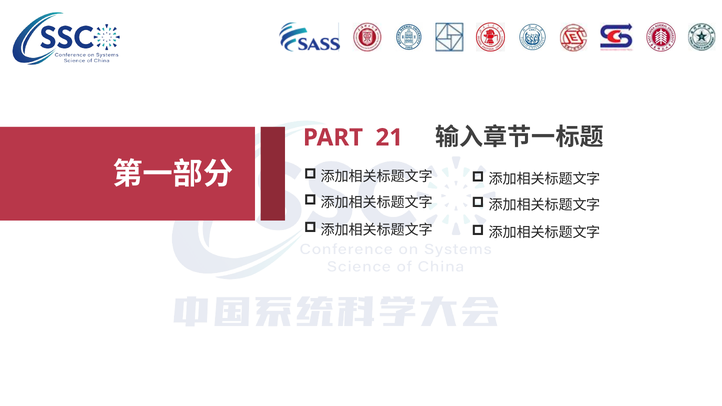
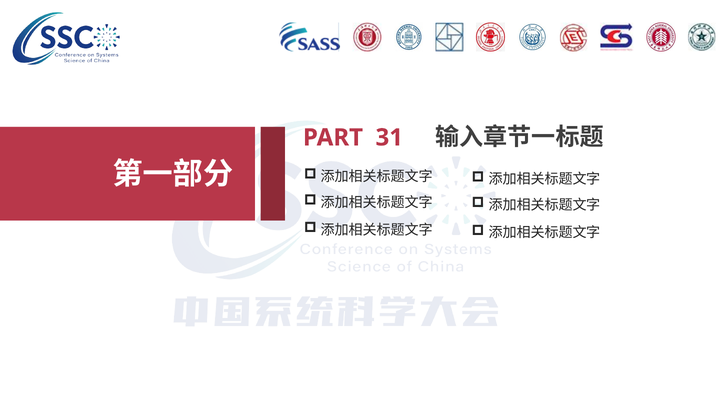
21: 21 -> 31 (389, 138)
